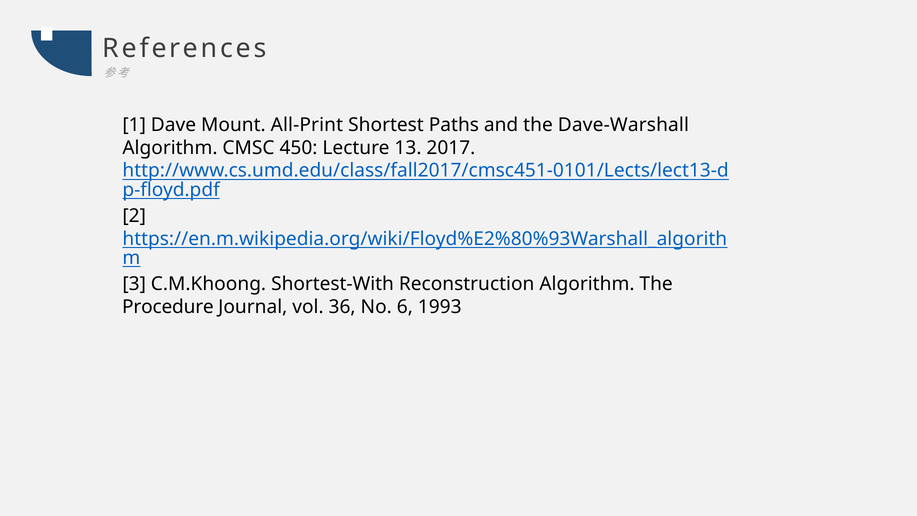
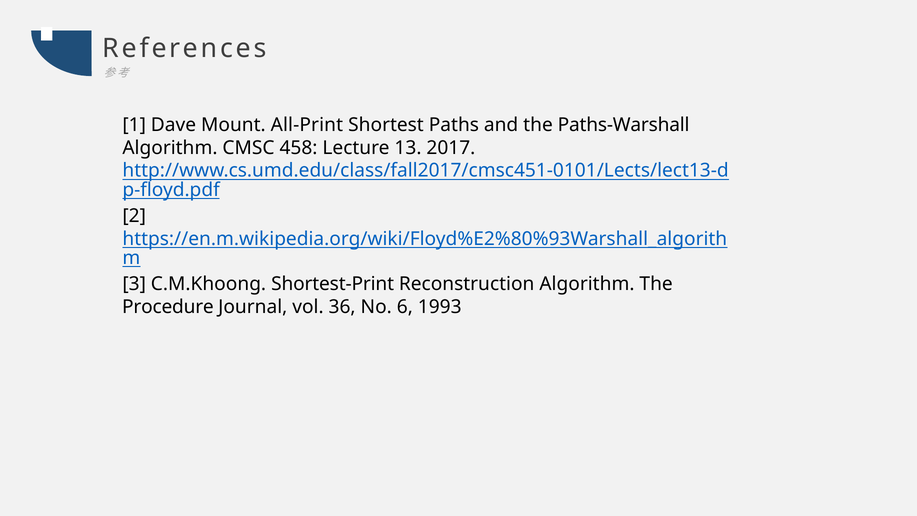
Dave-Warshall: Dave-Warshall -> Paths-Warshall (624, 125)
450: 450 -> 458 (298, 148)
Shortest-With: Shortest-With -> Shortest-Print (333, 284)
